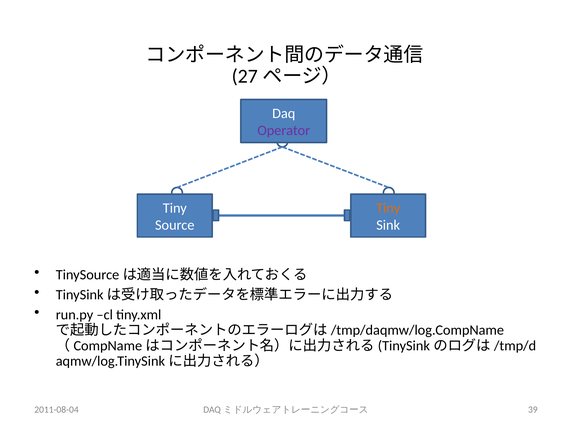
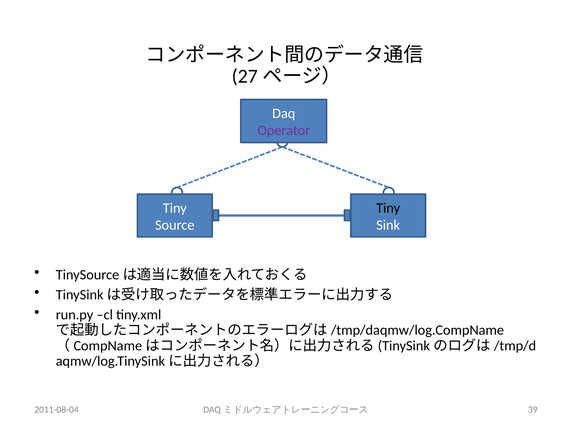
Tiny colour: orange -> black (388, 208)
